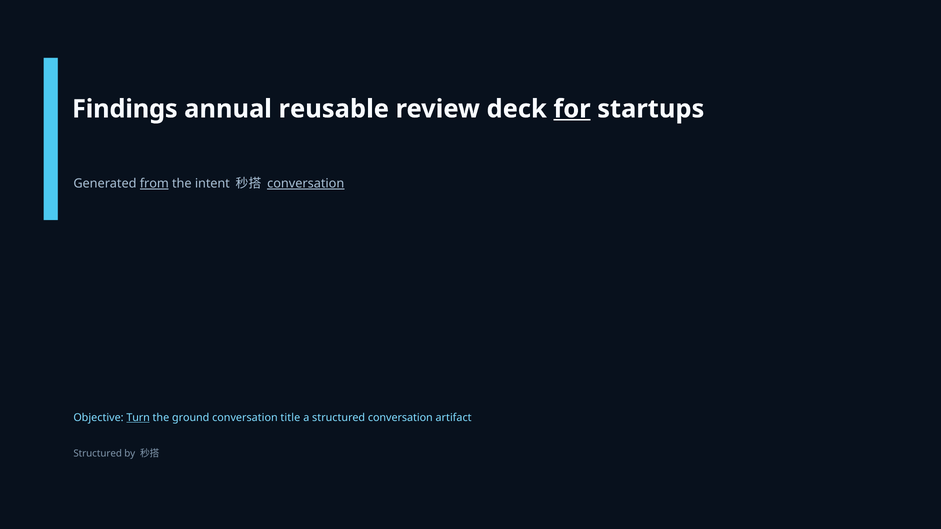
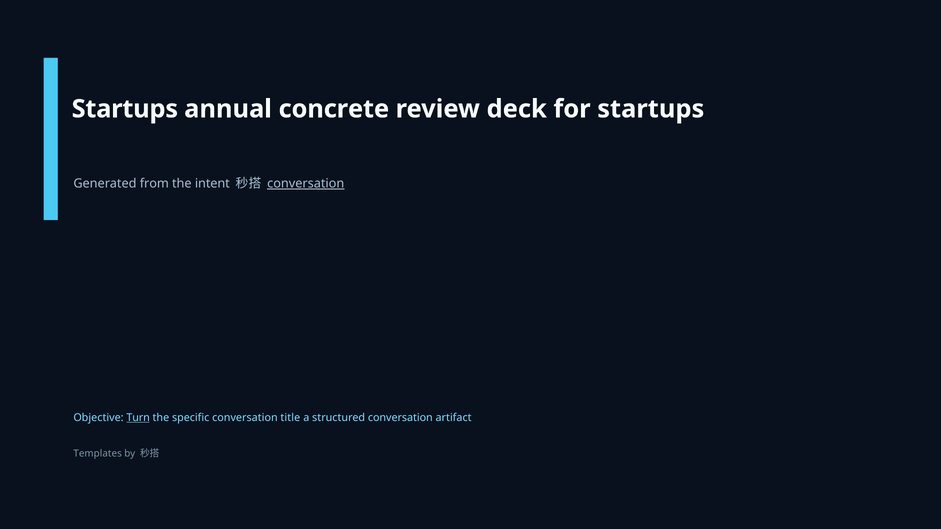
Findings: Findings -> Startups (125, 109)
reusable: reusable -> concrete (334, 109)
for underline: present -> none (572, 109)
from underline: present -> none (154, 184)
ground: ground -> specific (191, 418)
Structured: Structured -> Templates (98, 454)
